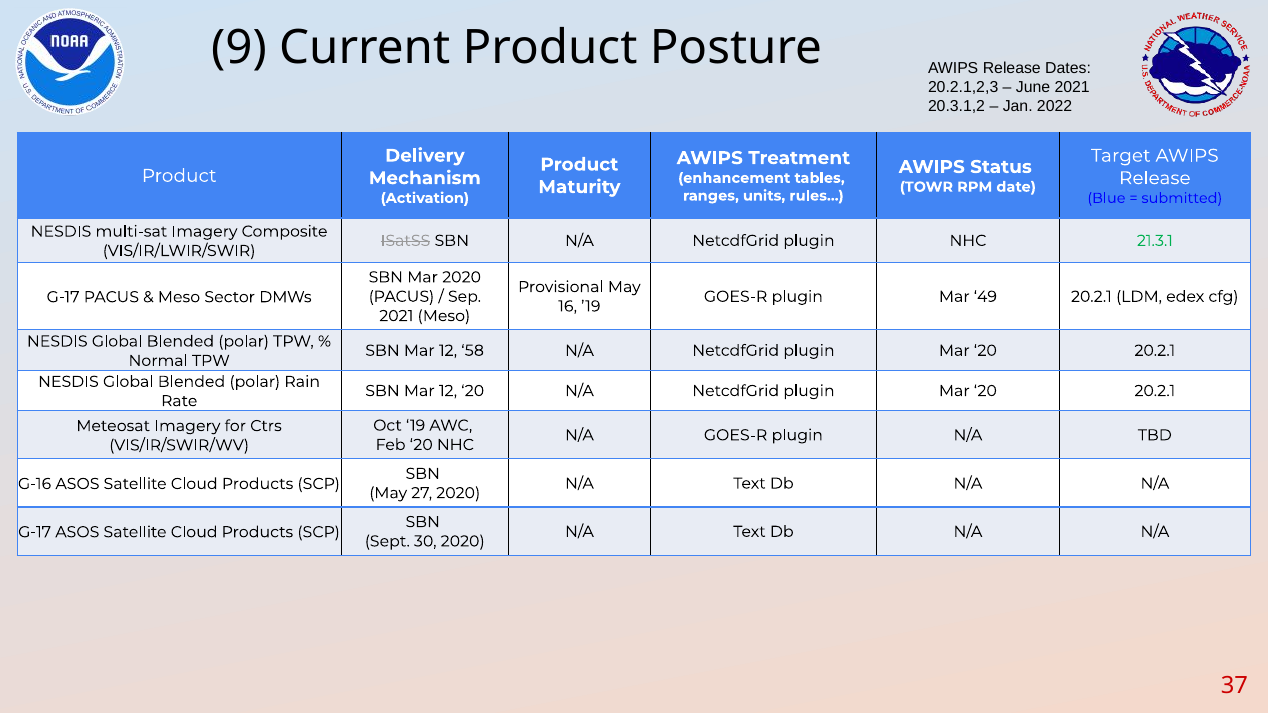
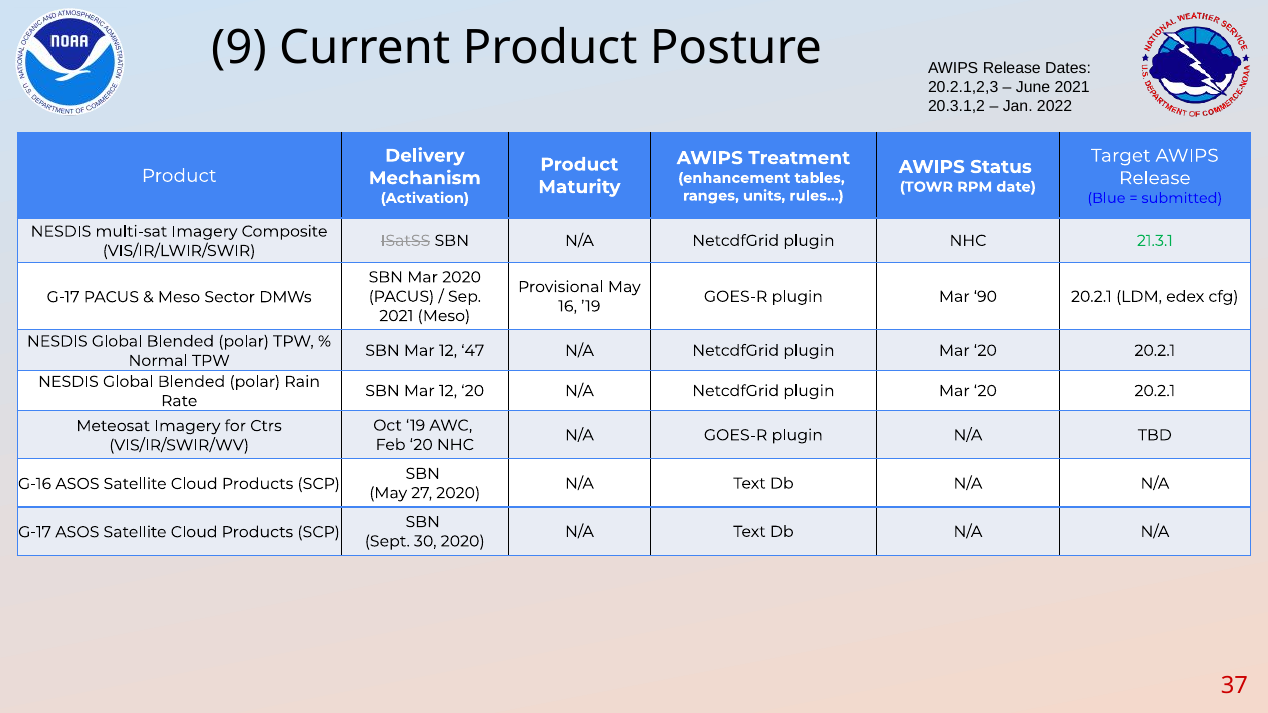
49: 49 -> 90 (985, 297)
58: 58 -> 47 (473, 351)
